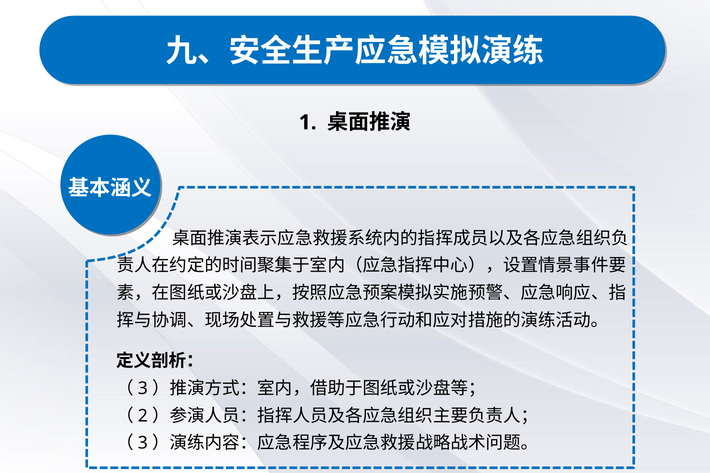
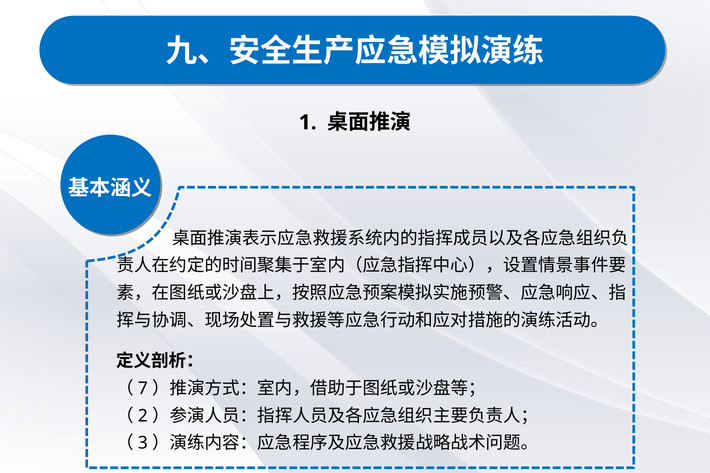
3: 3 -> 7 (143, 389)
